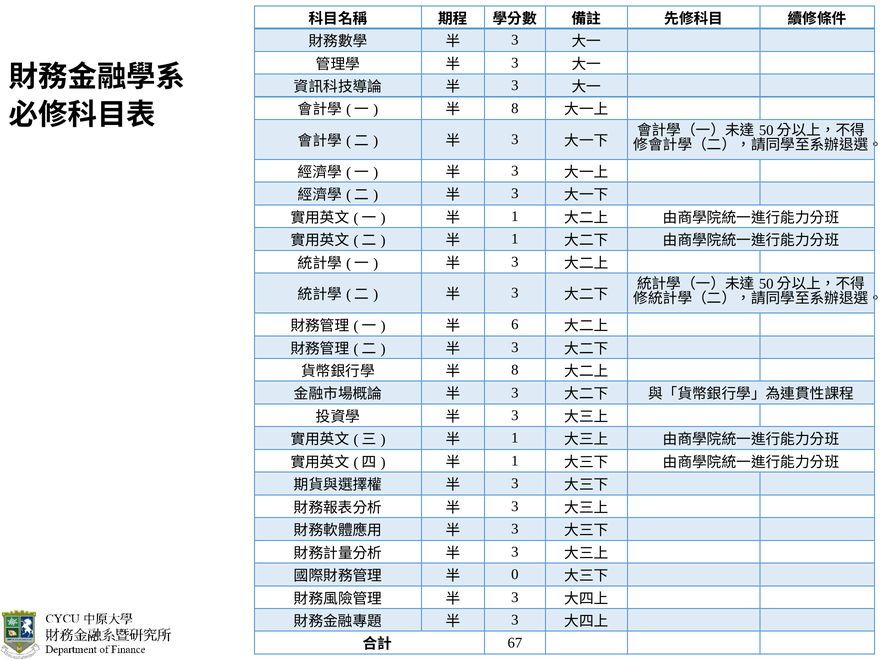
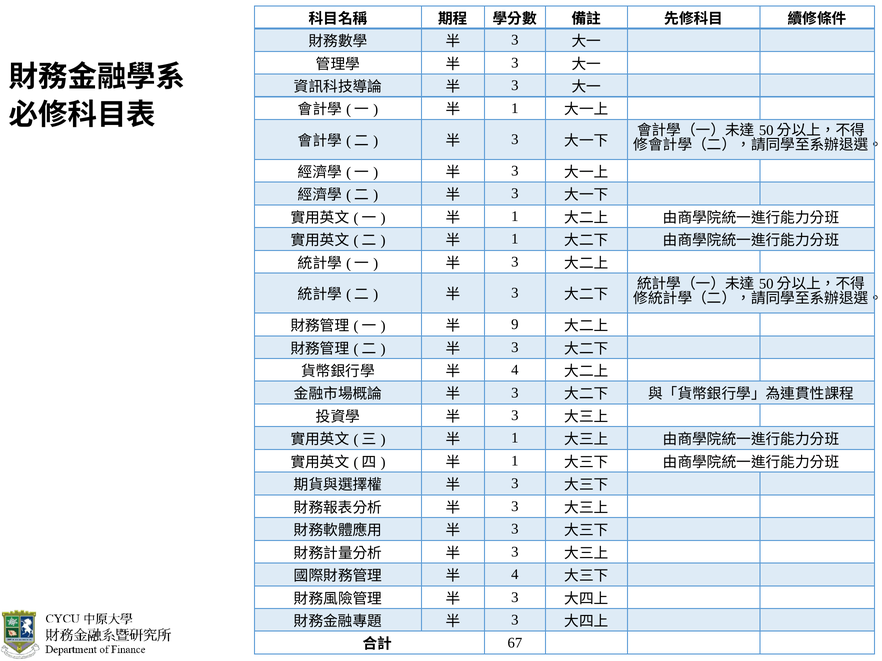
8: 8 -> 1 (515, 108)
6: 6 -> 9 (515, 325)
8: 8 -> 4 (515, 370)
0: 0 -> 4 (515, 575)
